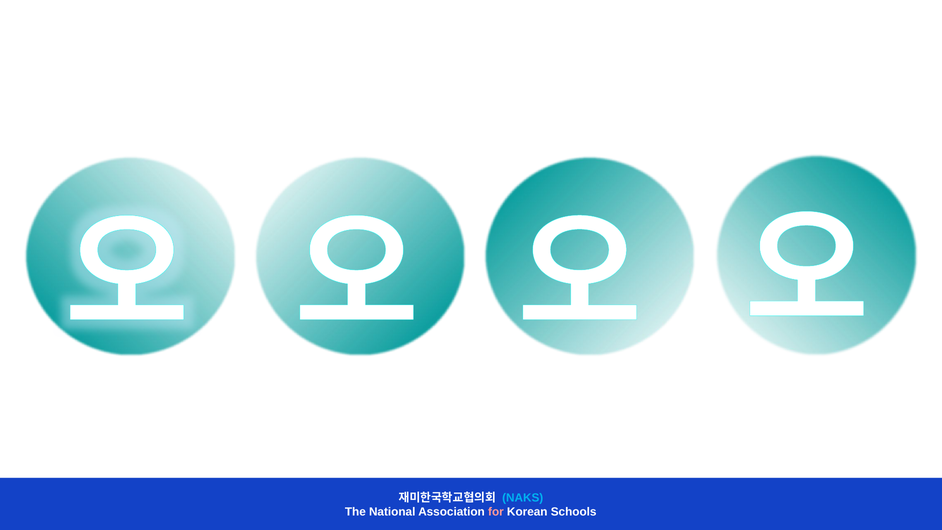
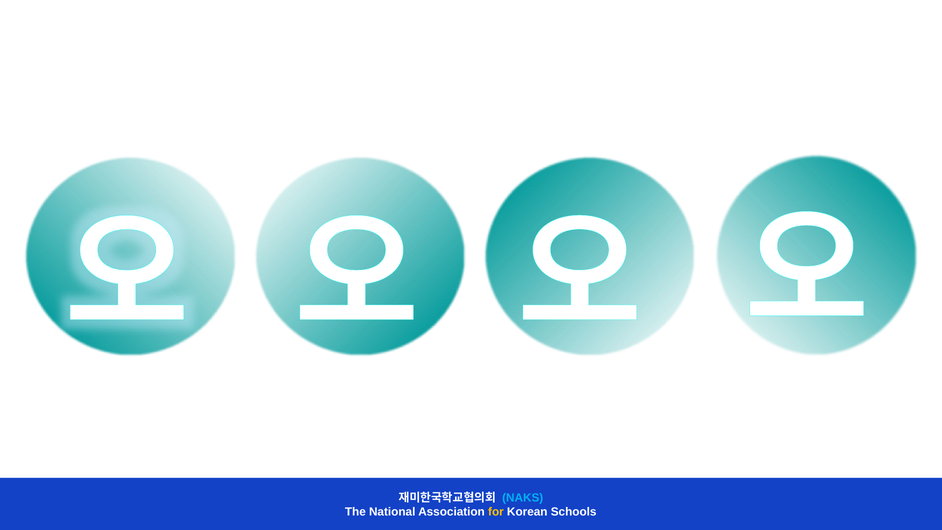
for colour: pink -> yellow (496, 512)
